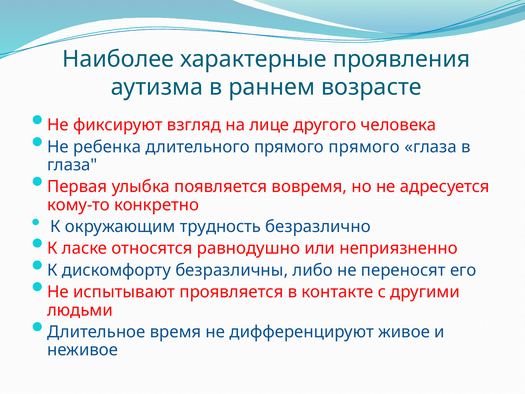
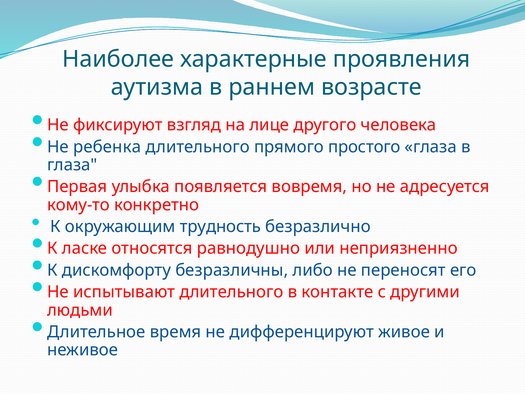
прямого прямого: прямого -> простого (364, 147)
испытывают проявляется: проявляется -> длительного (231, 292)
